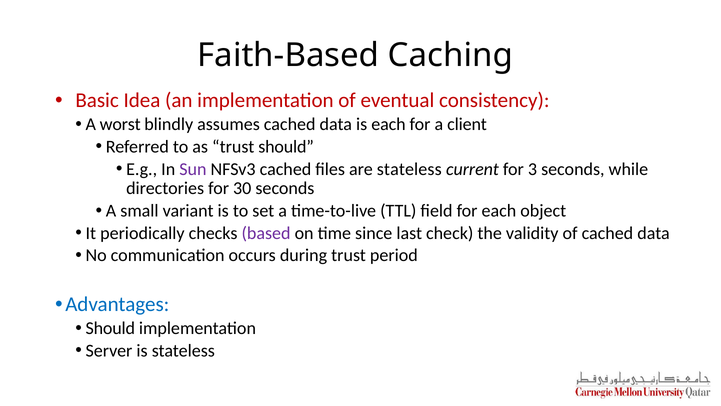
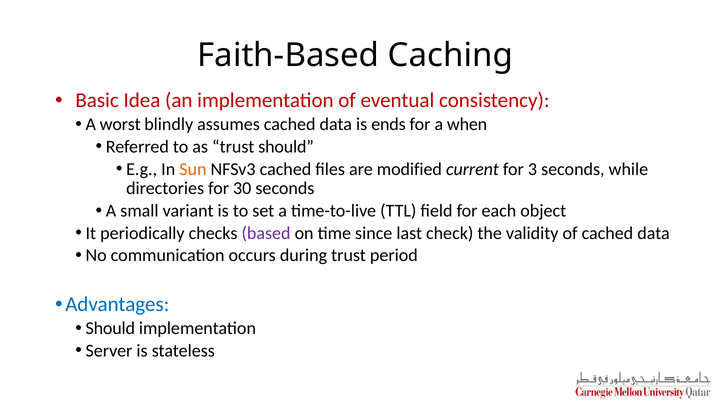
is each: each -> ends (388, 124)
client: client -> when (467, 124)
Sun colour: purple -> orange (193, 169)
are stateless: stateless -> modified (409, 169)
